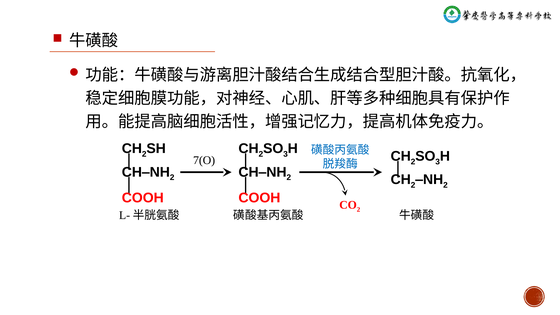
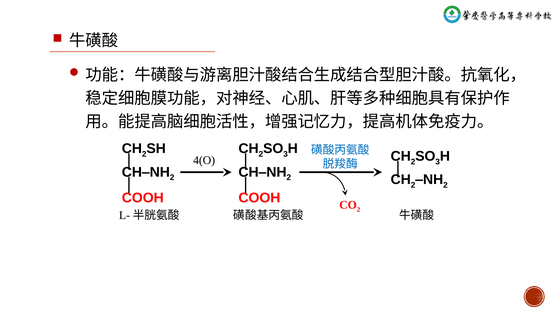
7(O: 7(O -> 4(O (204, 160)
